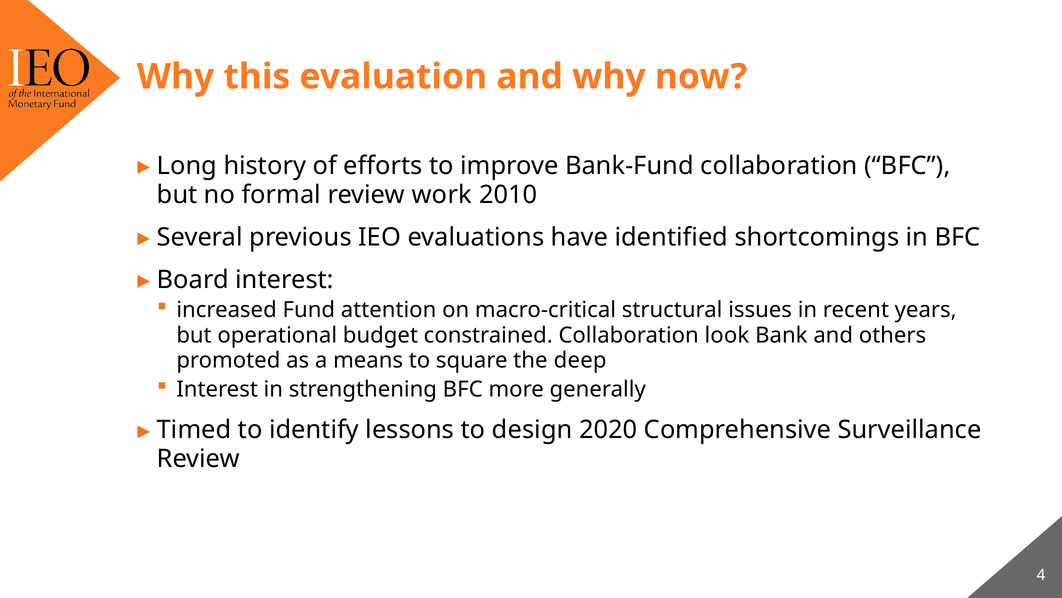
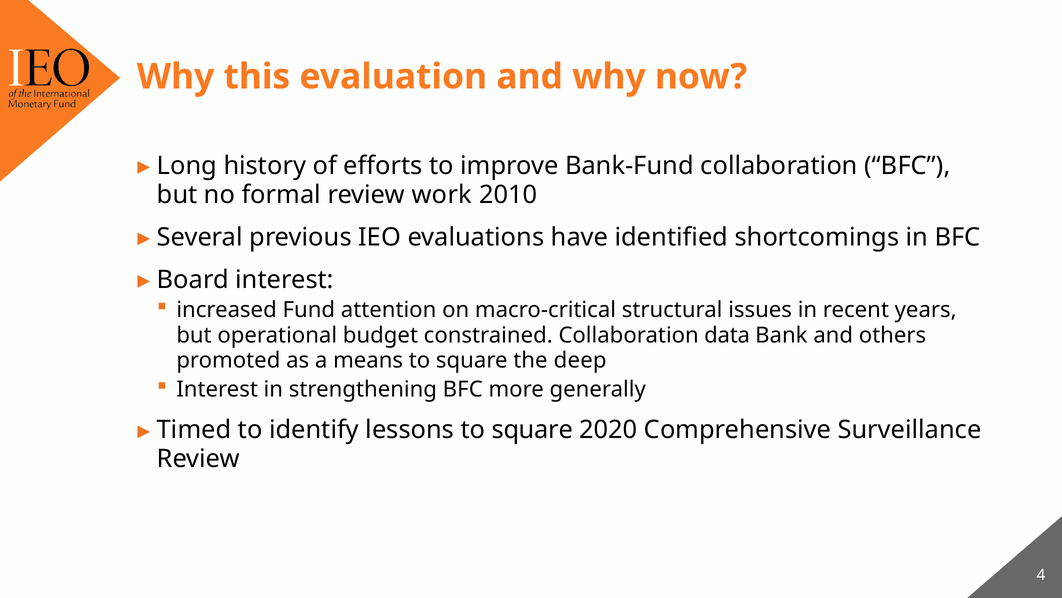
look: look -> data (727, 335)
lessons to design: design -> square (532, 429)
